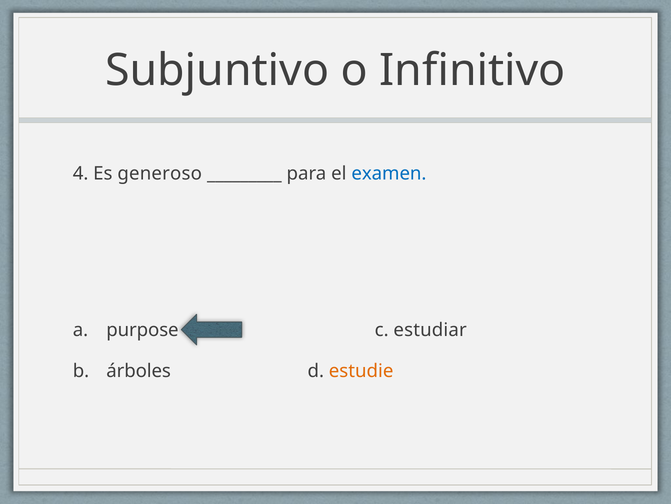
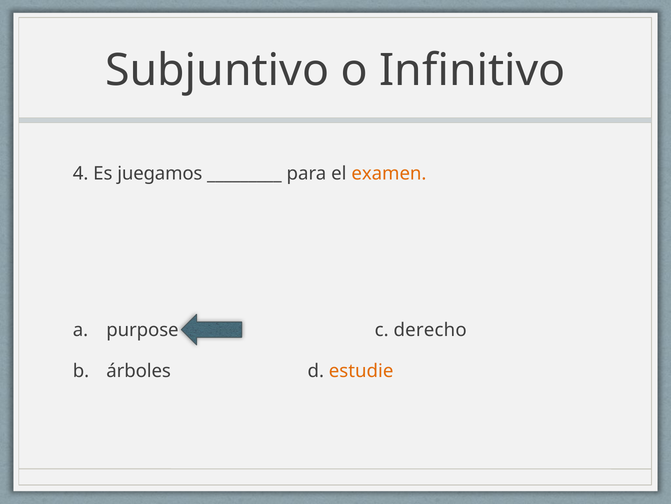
generoso: generoso -> juegamos (160, 173)
examen colour: blue -> orange (389, 173)
estudiar: estudiar -> derecho (430, 330)
